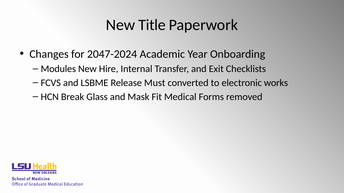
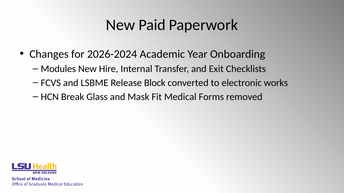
Title: Title -> Paid (152, 25)
2047-2024: 2047-2024 -> 2026-2024 (112, 54)
Must: Must -> Block (155, 83)
